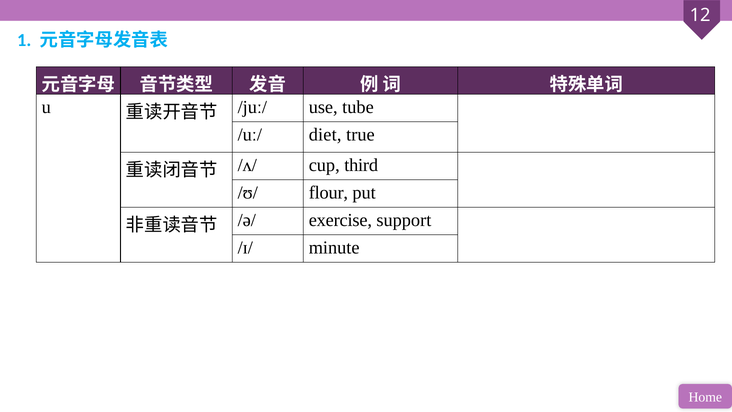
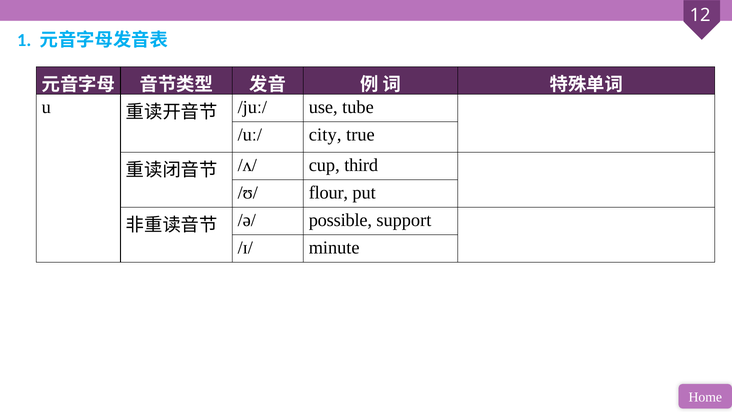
diet: diet -> city (325, 135)
exercise: exercise -> possible (340, 220)
